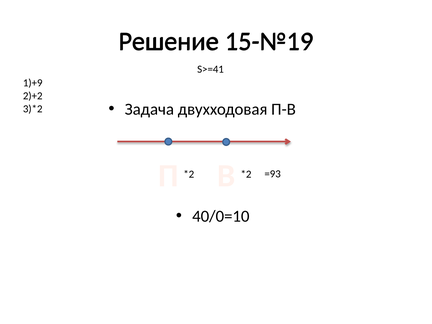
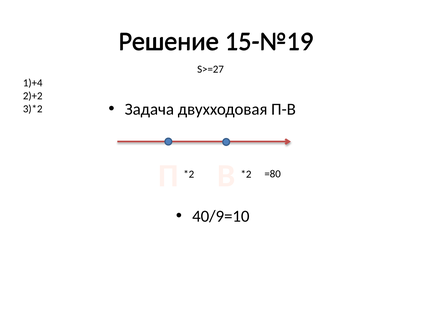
S>=41: S>=41 -> S>=27 (211, 69)
1)+9: 1)+9 -> 1)+4 (33, 83)
=93: =93 -> =80 (273, 174)
40/0=10: 40/0=10 -> 40/9=10 (221, 216)
